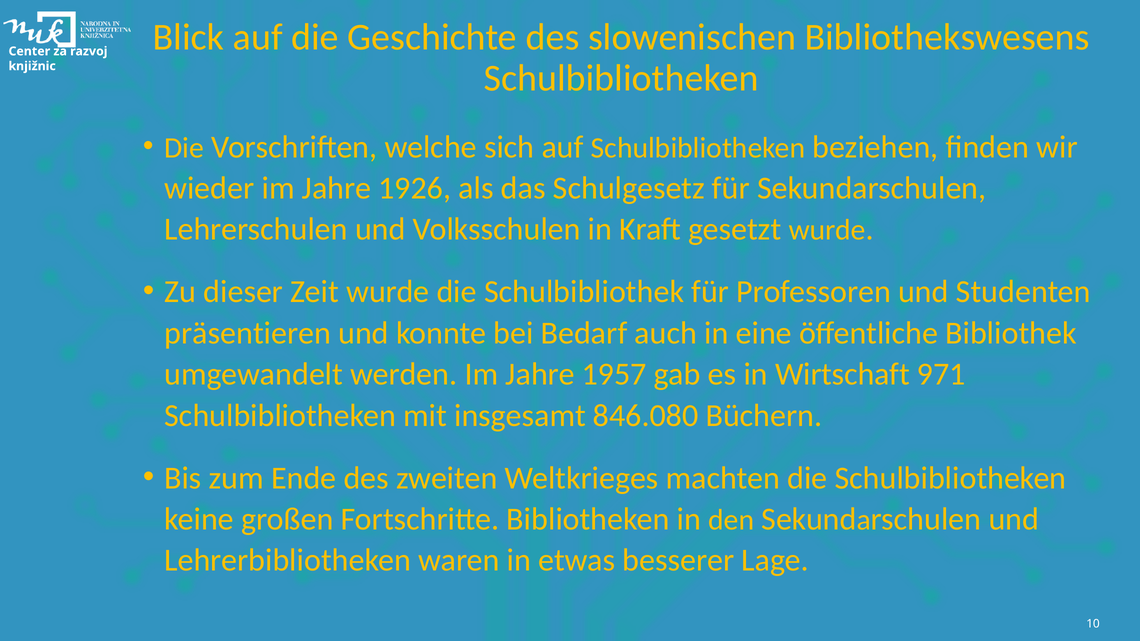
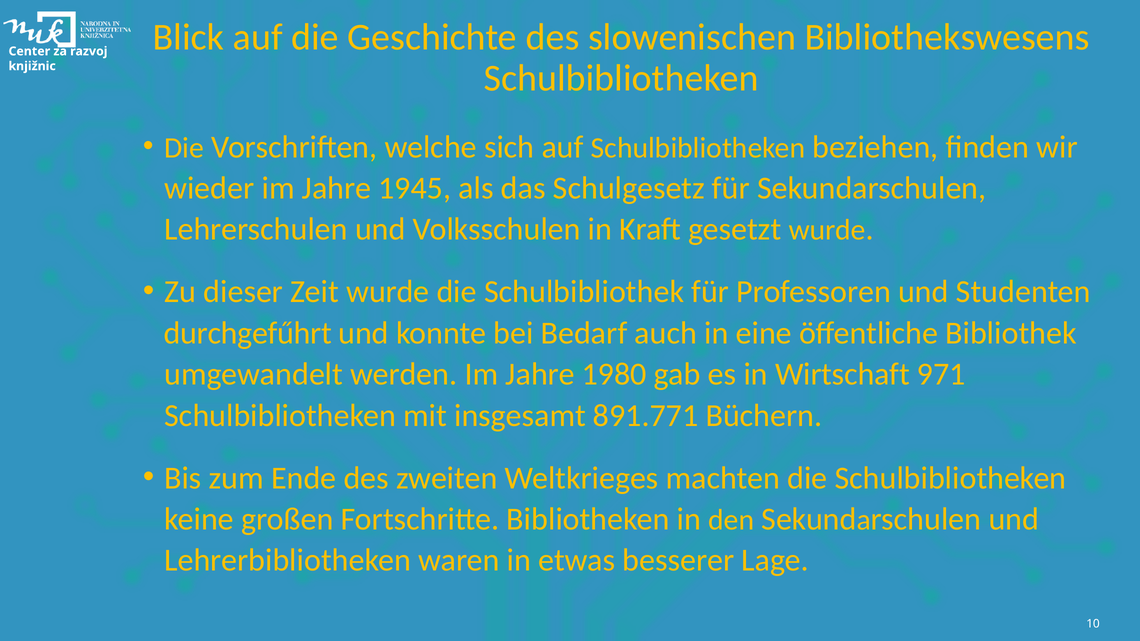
1926: 1926 -> 1945 (415, 188)
präsentieren: präsentieren -> durchgefűhrt (248, 333)
1957: 1957 -> 1980 (614, 374)
846.080: 846.080 -> 891.771 (646, 416)
